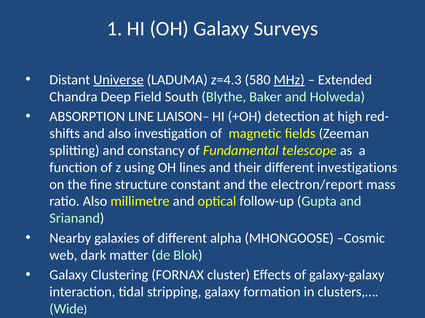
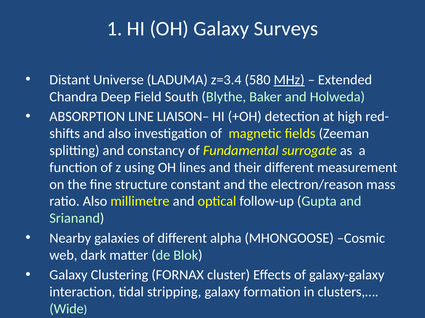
Universe underline: present -> none (119, 80)
z=4.3: z=4.3 -> z=3.4 (226, 80)
telescope: telescope -> surrogate (309, 151)
investigations: investigations -> measurement (357, 168)
electron/report: electron/report -> electron/reason (317, 185)
